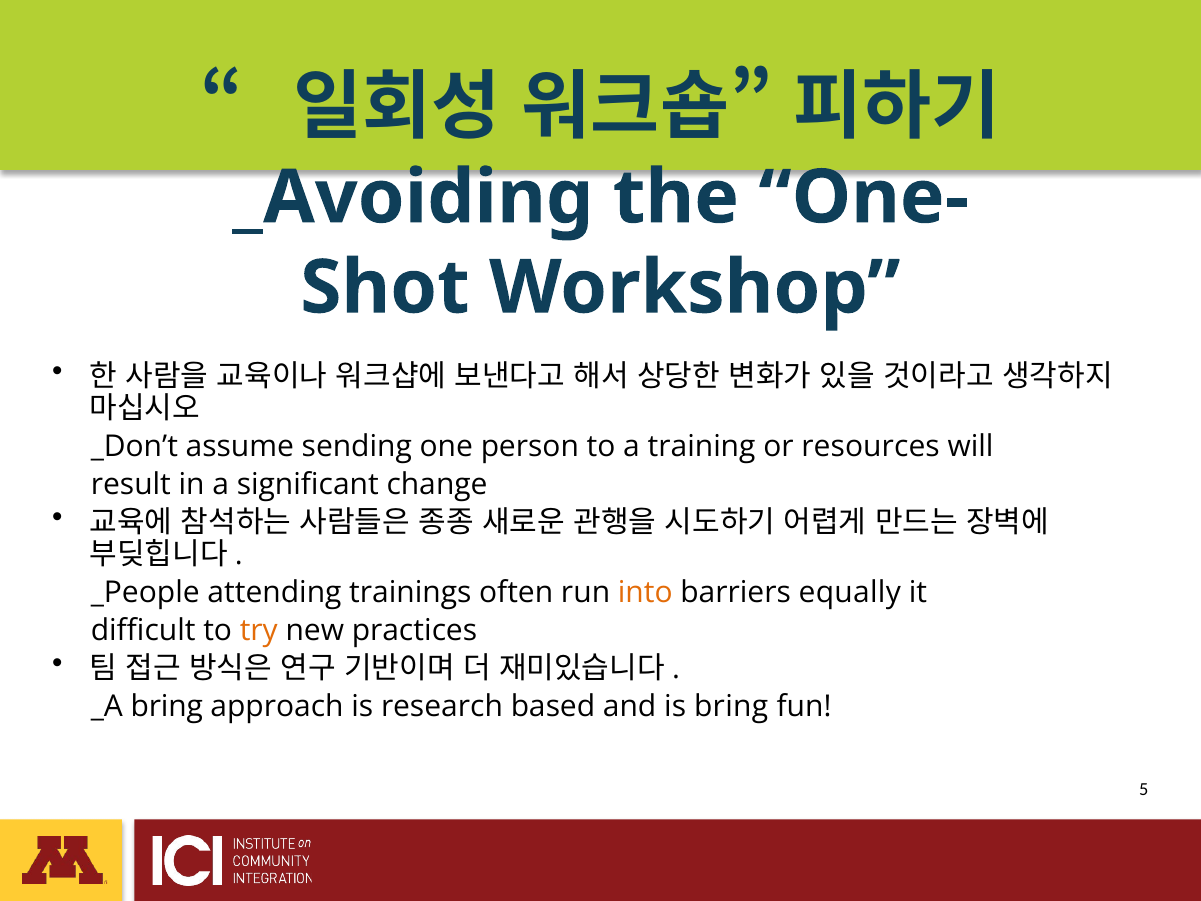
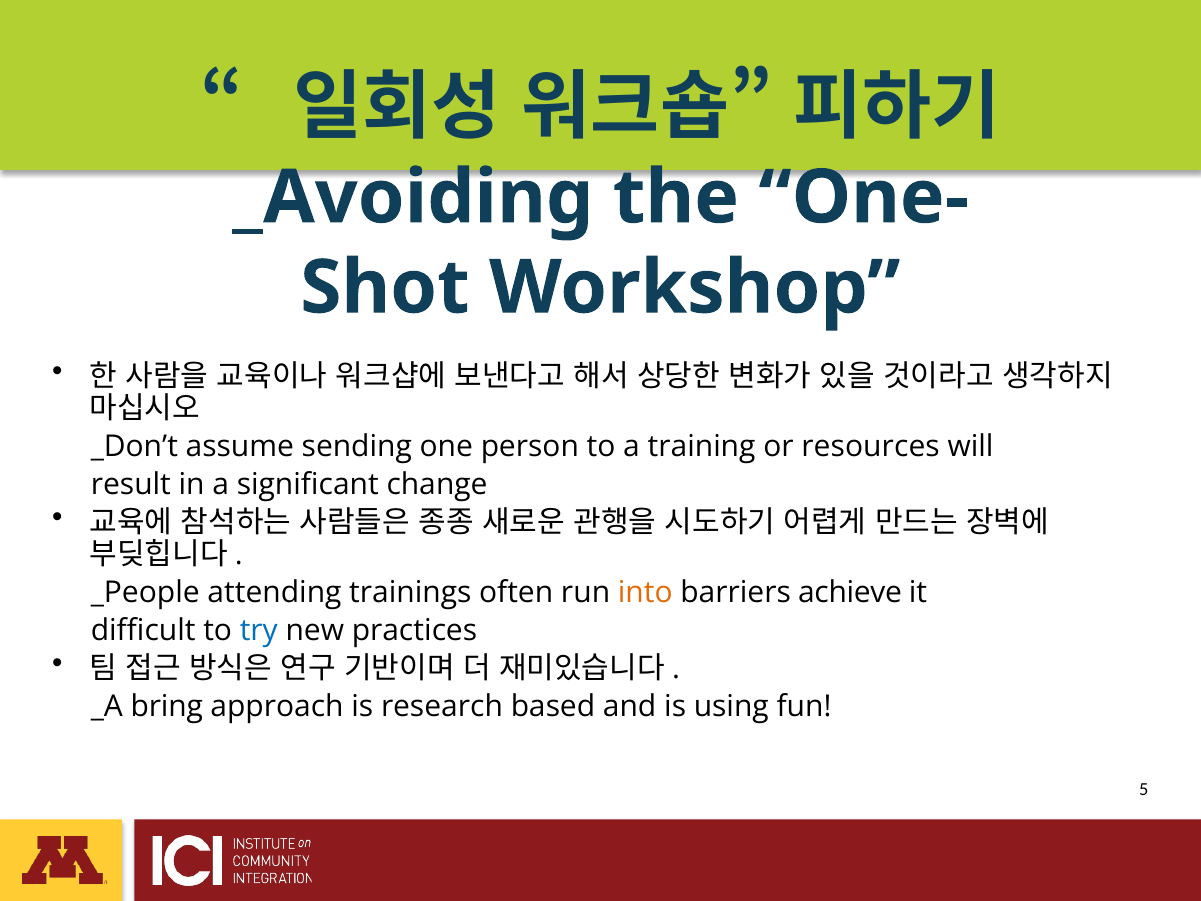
equally: equally -> achieve (850, 593)
try colour: orange -> blue (259, 630)
is bring: bring -> using (731, 706)
